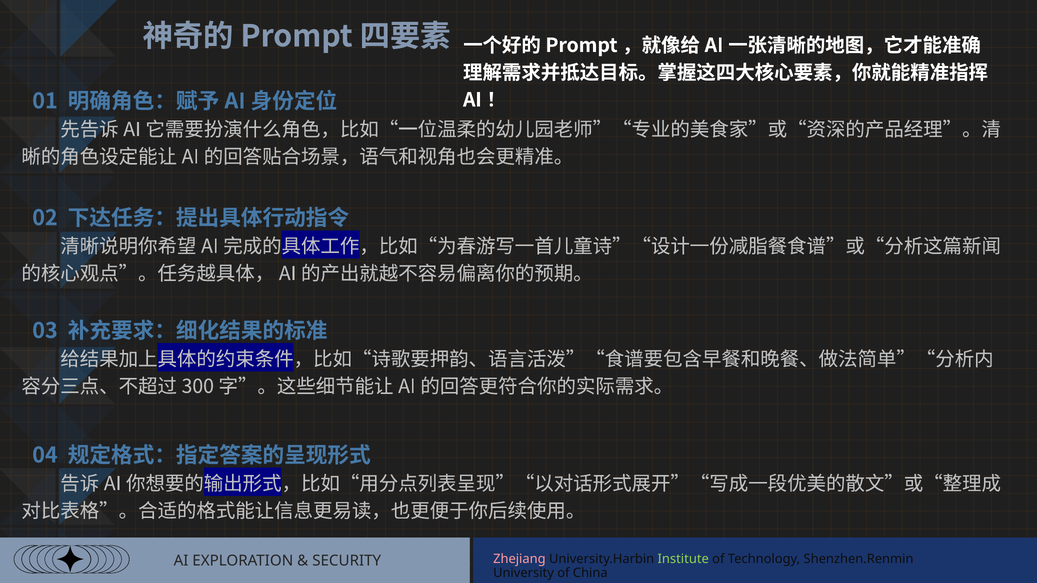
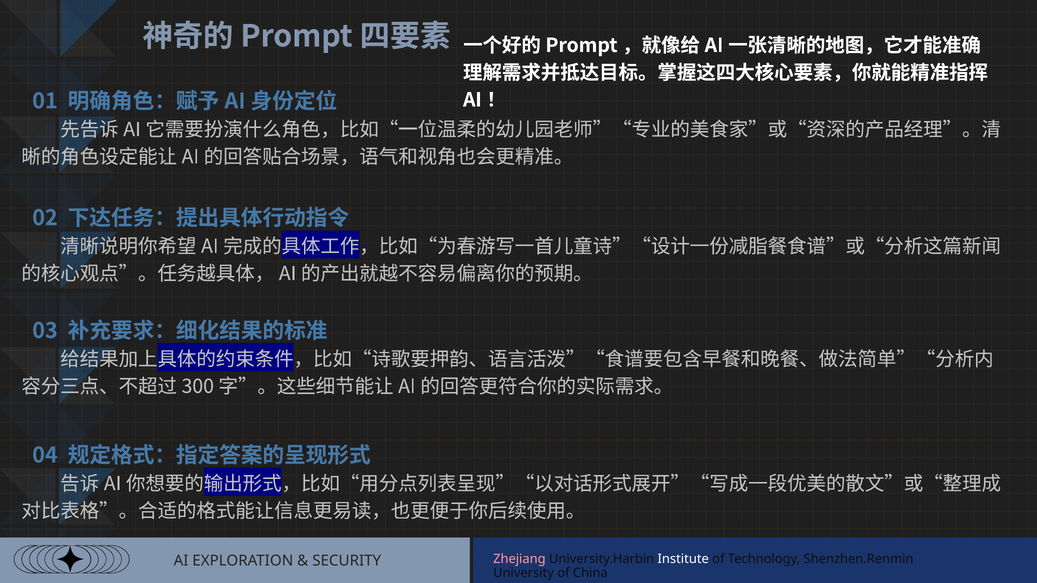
Institute colour: light green -> white (683, 559)
